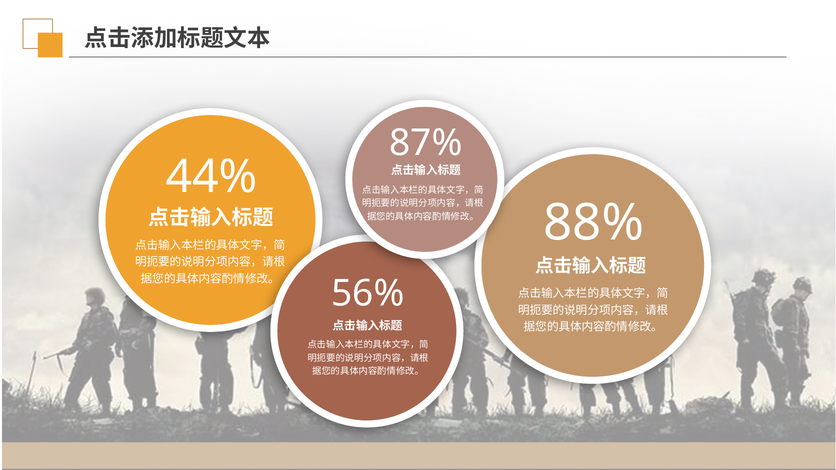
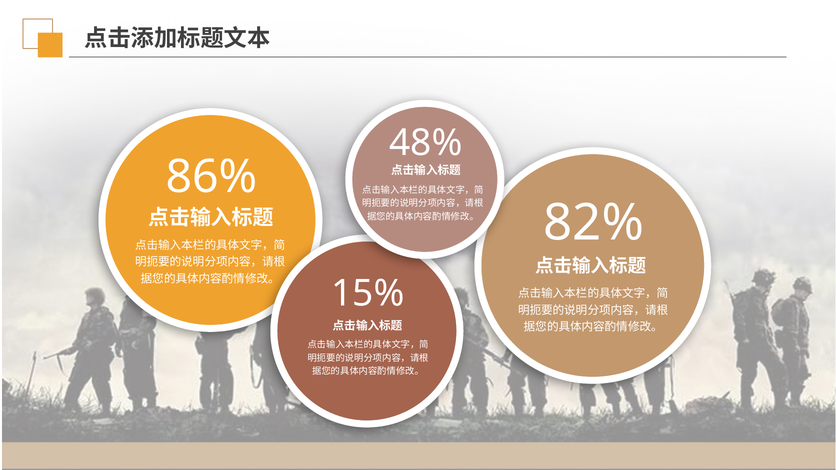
87%: 87% -> 48% (426, 143)
44%: 44% -> 86% (211, 177)
88%: 88% -> 82% (594, 223)
56%: 56% -> 15% (368, 293)
